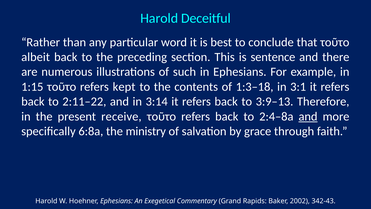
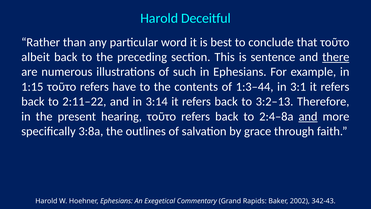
there underline: none -> present (336, 57)
kept: kept -> have (124, 87)
1:3–18: 1:3–18 -> 1:3–44 (255, 87)
3:9–13: 3:9–13 -> 3:2–13 (275, 101)
receive: receive -> hearing (121, 116)
6:8a: 6:8a -> 3:8a (91, 131)
ministry: ministry -> outlines (146, 131)
